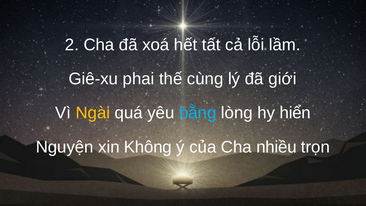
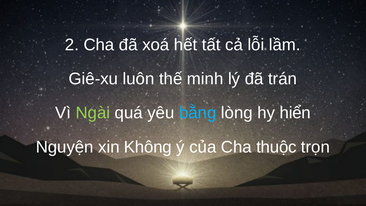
phai: phai -> luôn (139, 79)
cùng: cùng -> minh (205, 79)
giới: giới -> trán (283, 79)
Ngài colour: yellow -> light green (93, 113)
nhiều: nhiều -> thuộc (276, 147)
